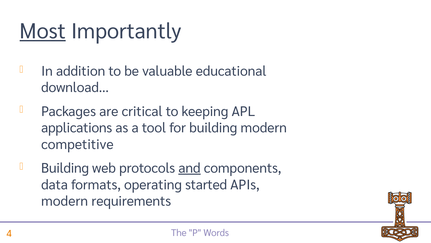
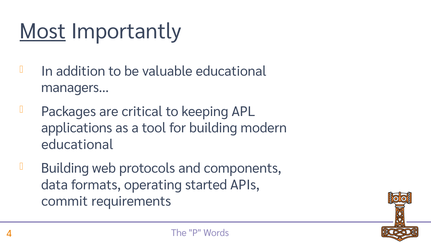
download…: download… -> managers… (75, 88)
competitive: competitive -> educational (77, 144)
and underline: present -> none (189, 168)
modern: modern -> commit (65, 201)
